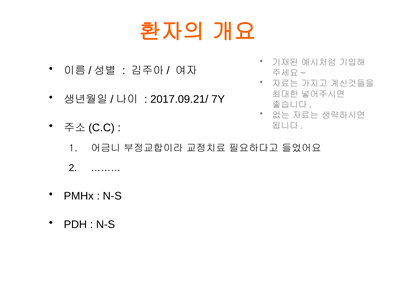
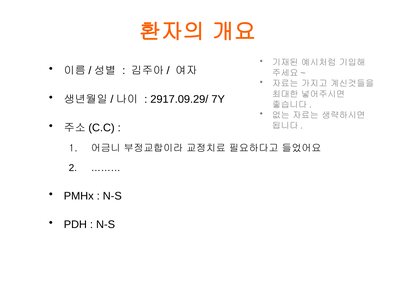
2017.09.21/: 2017.09.21/ -> 2917.09.29/ (179, 99)
